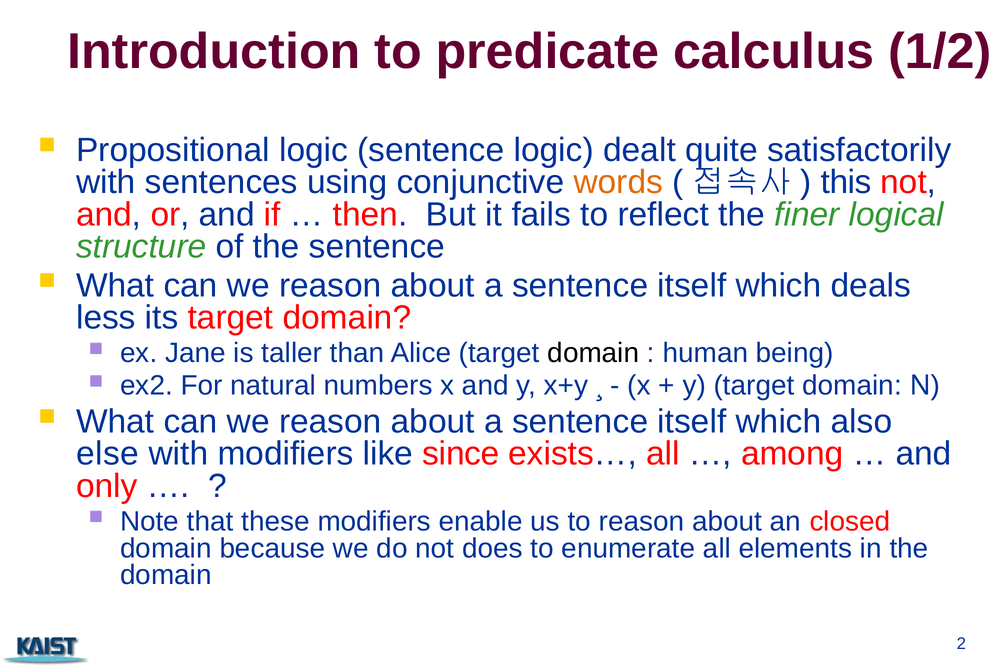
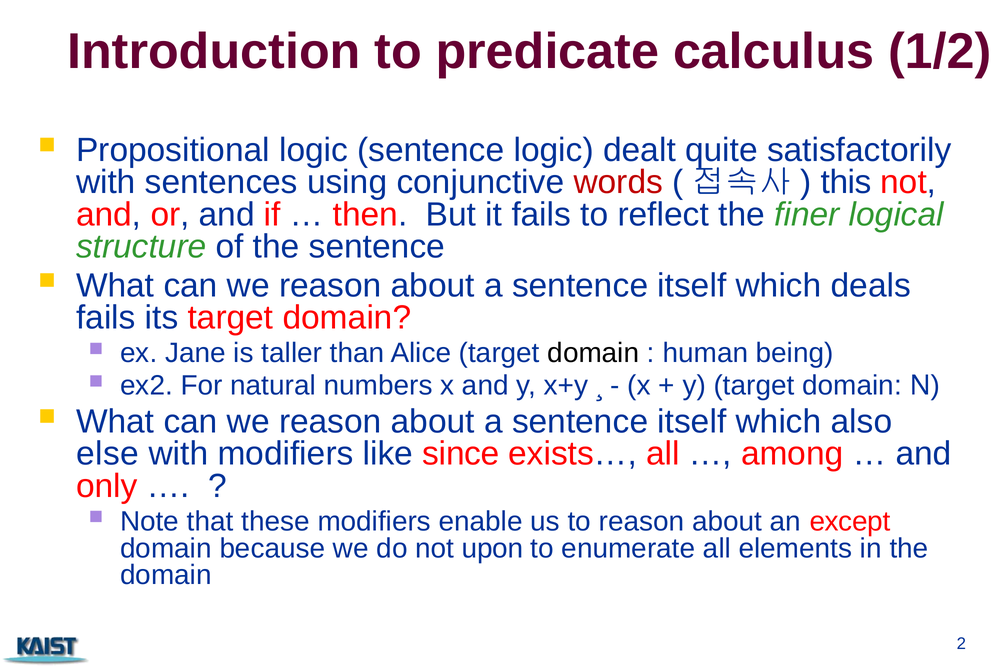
words colour: orange -> red (618, 182)
less: less -> fails (106, 318)
closed: closed -> except (850, 521)
does: does -> upon (492, 548)
